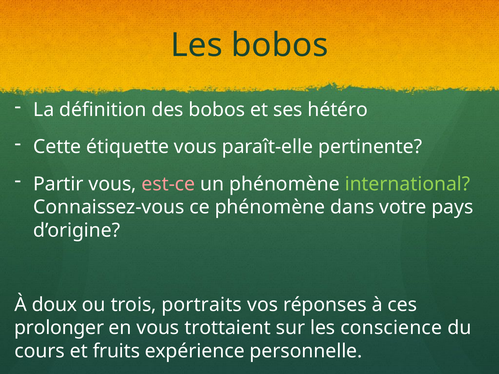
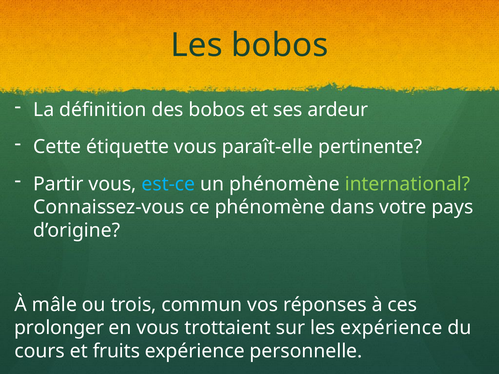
hétéro: hétéro -> ardeur (338, 110)
est-ce colour: pink -> light blue (168, 184)
doux: doux -> mâle (54, 305)
portraits: portraits -> commun (202, 305)
les conscience: conscience -> expérience (391, 328)
